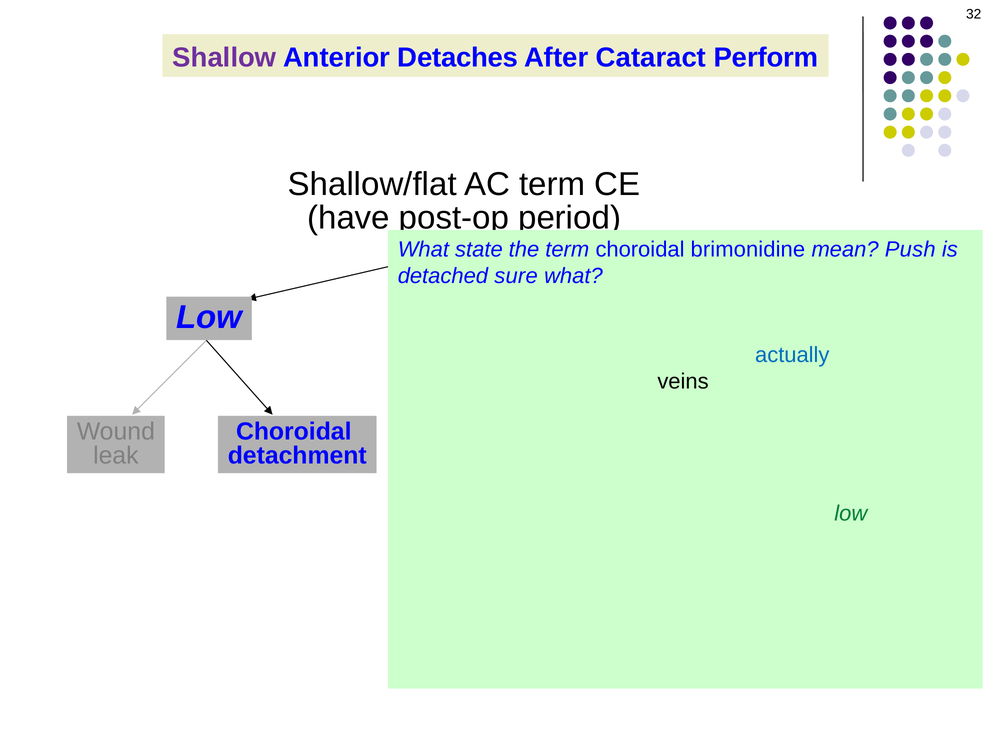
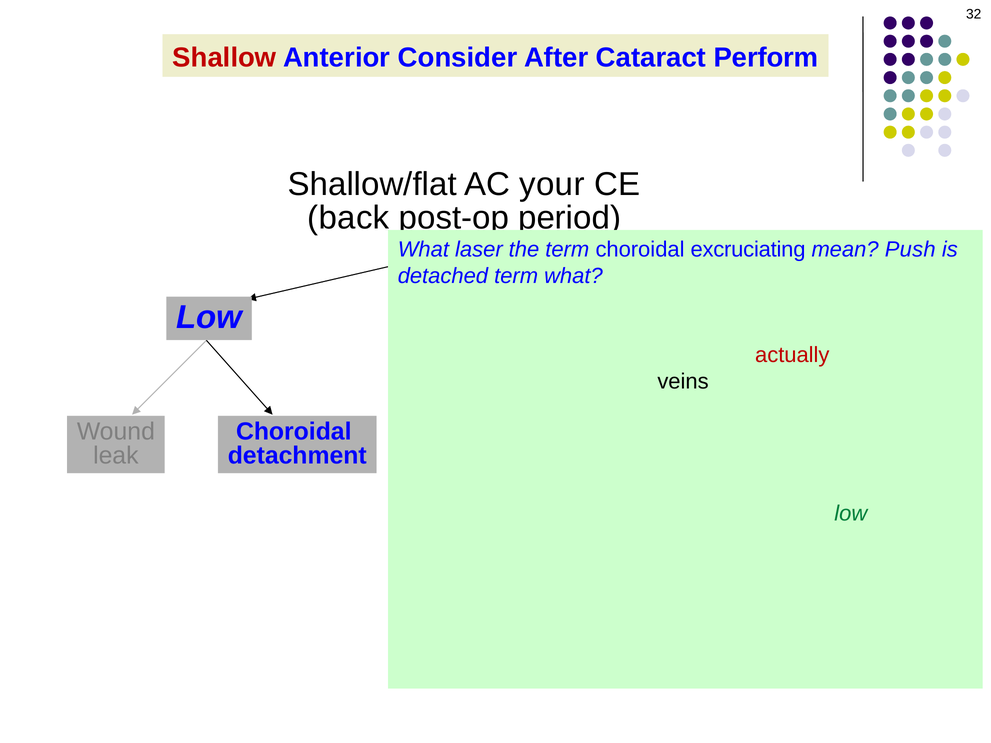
Shallow colour: purple -> red (224, 57)
Anterior Detaches: Detaches -> Consider (458, 57)
AC term: term -> your (552, 184)
have: have -> back (348, 218)
state: state -> laser (479, 250)
brimonidine: brimonidine -> excruciating (748, 250)
sure: sure -> term (516, 276)
actually colour: blue -> red (792, 355)
